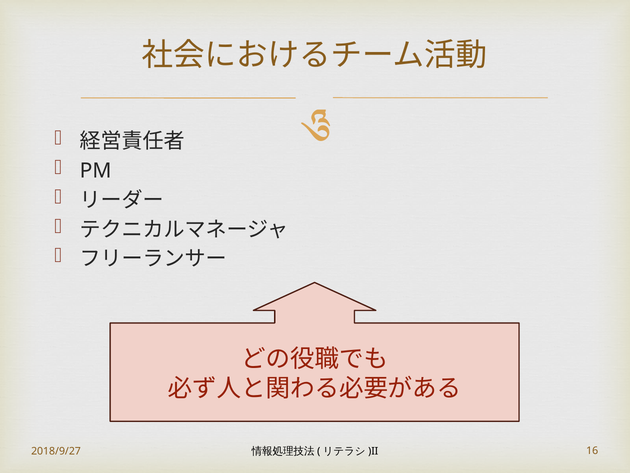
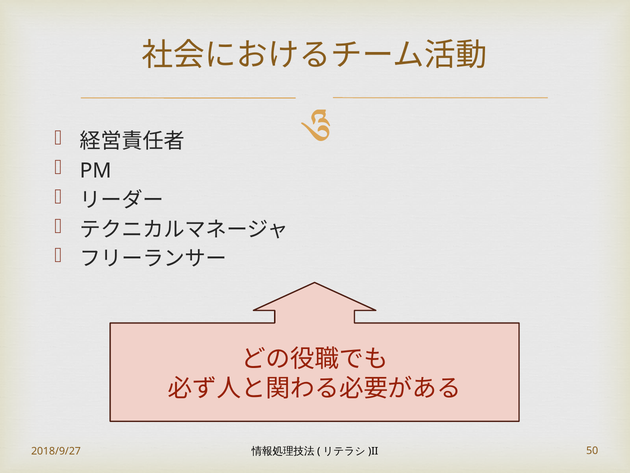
16: 16 -> 50 (592, 450)
